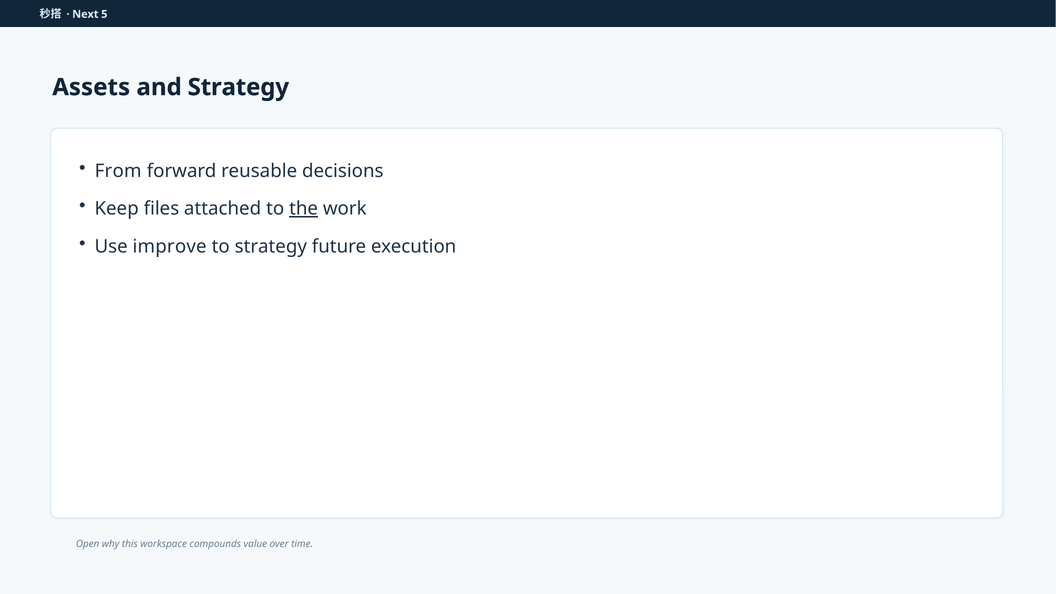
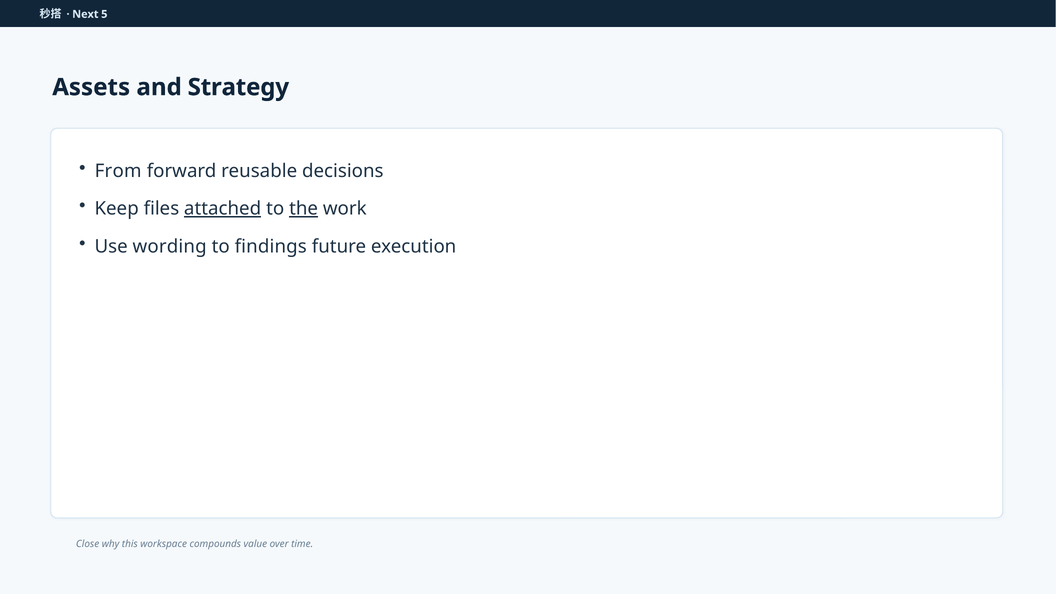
attached underline: none -> present (223, 209)
improve: improve -> wording (170, 247)
to strategy: strategy -> findings (271, 247)
Open: Open -> Close (88, 544)
